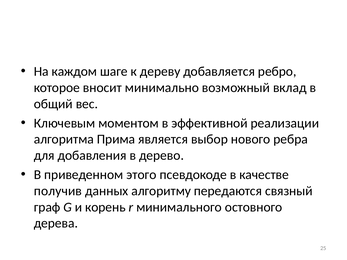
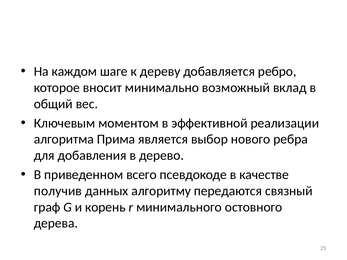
этого: этого -> всего (141, 175)
